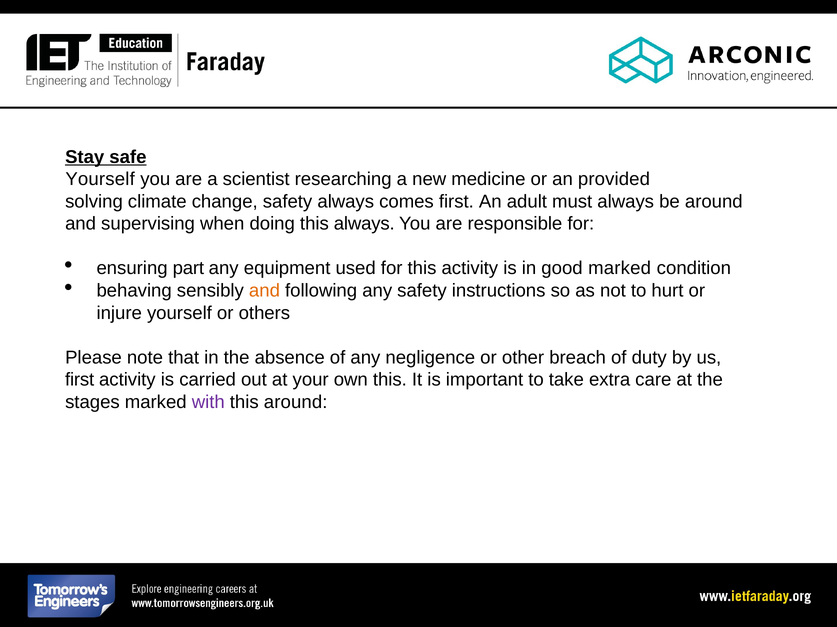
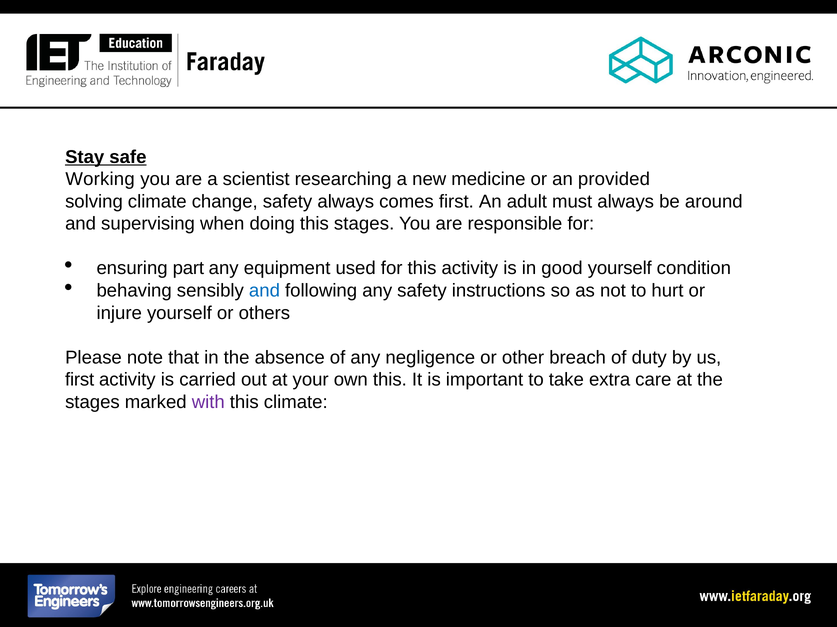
Yourself: Yourself -> Working (100, 179)
this always: always -> stages (364, 224)
good marked: marked -> yourself (620, 269)
and colour: orange -> blue (264, 291)
this around: around -> climate (296, 403)
